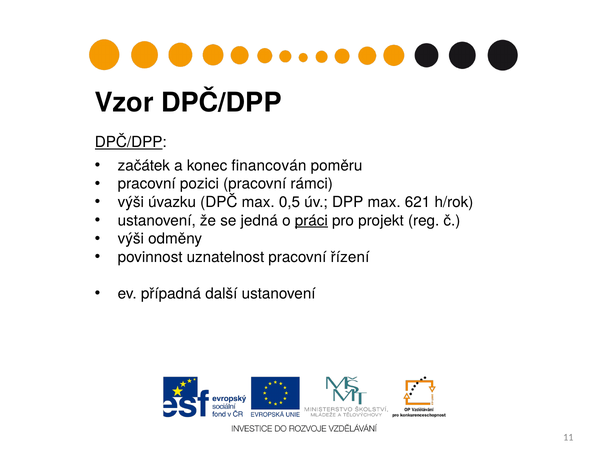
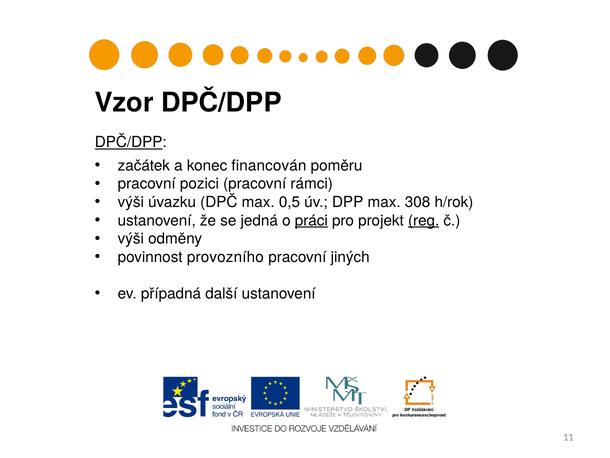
621: 621 -> 308 (418, 202)
reg underline: none -> present (424, 220)
uznatelnost: uznatelnost -> provozního (225, 257)
řízení: řízení -> jiných (350, 257)
